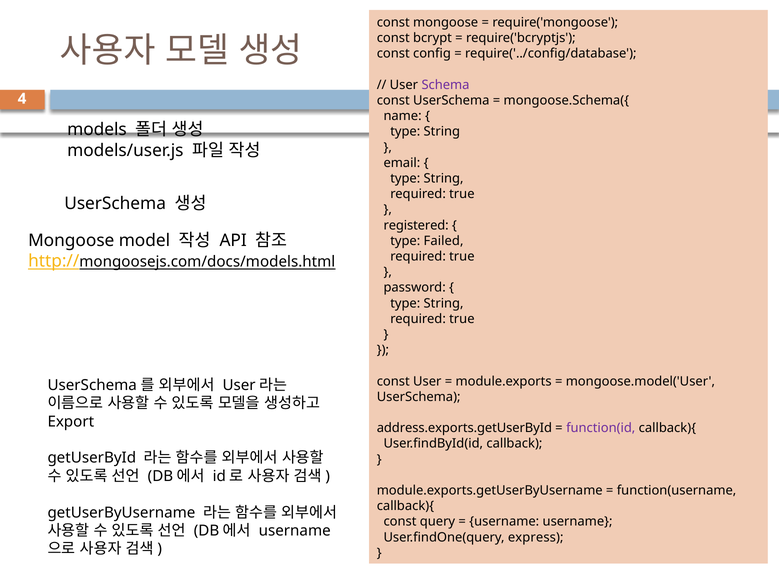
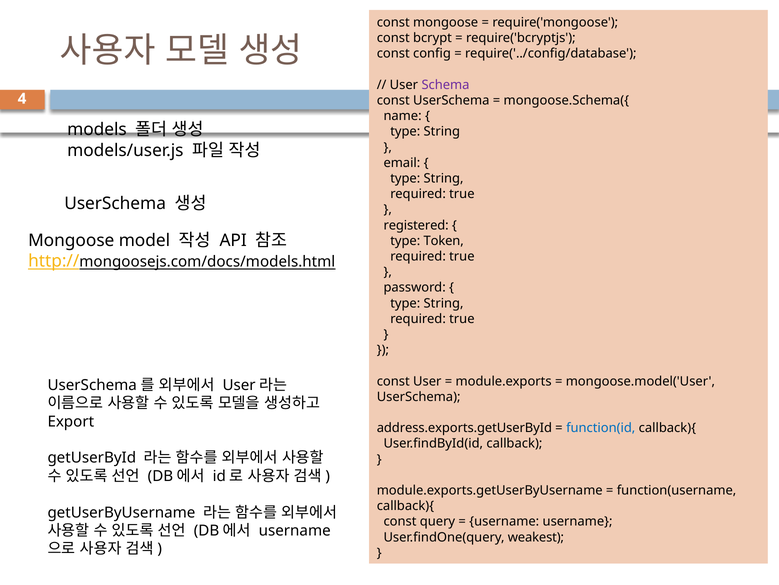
Failed: Failed -> Token (444, 241)
function(id colour: purple -> blue (601, 428)
express: express -> weakest (536, 537)
